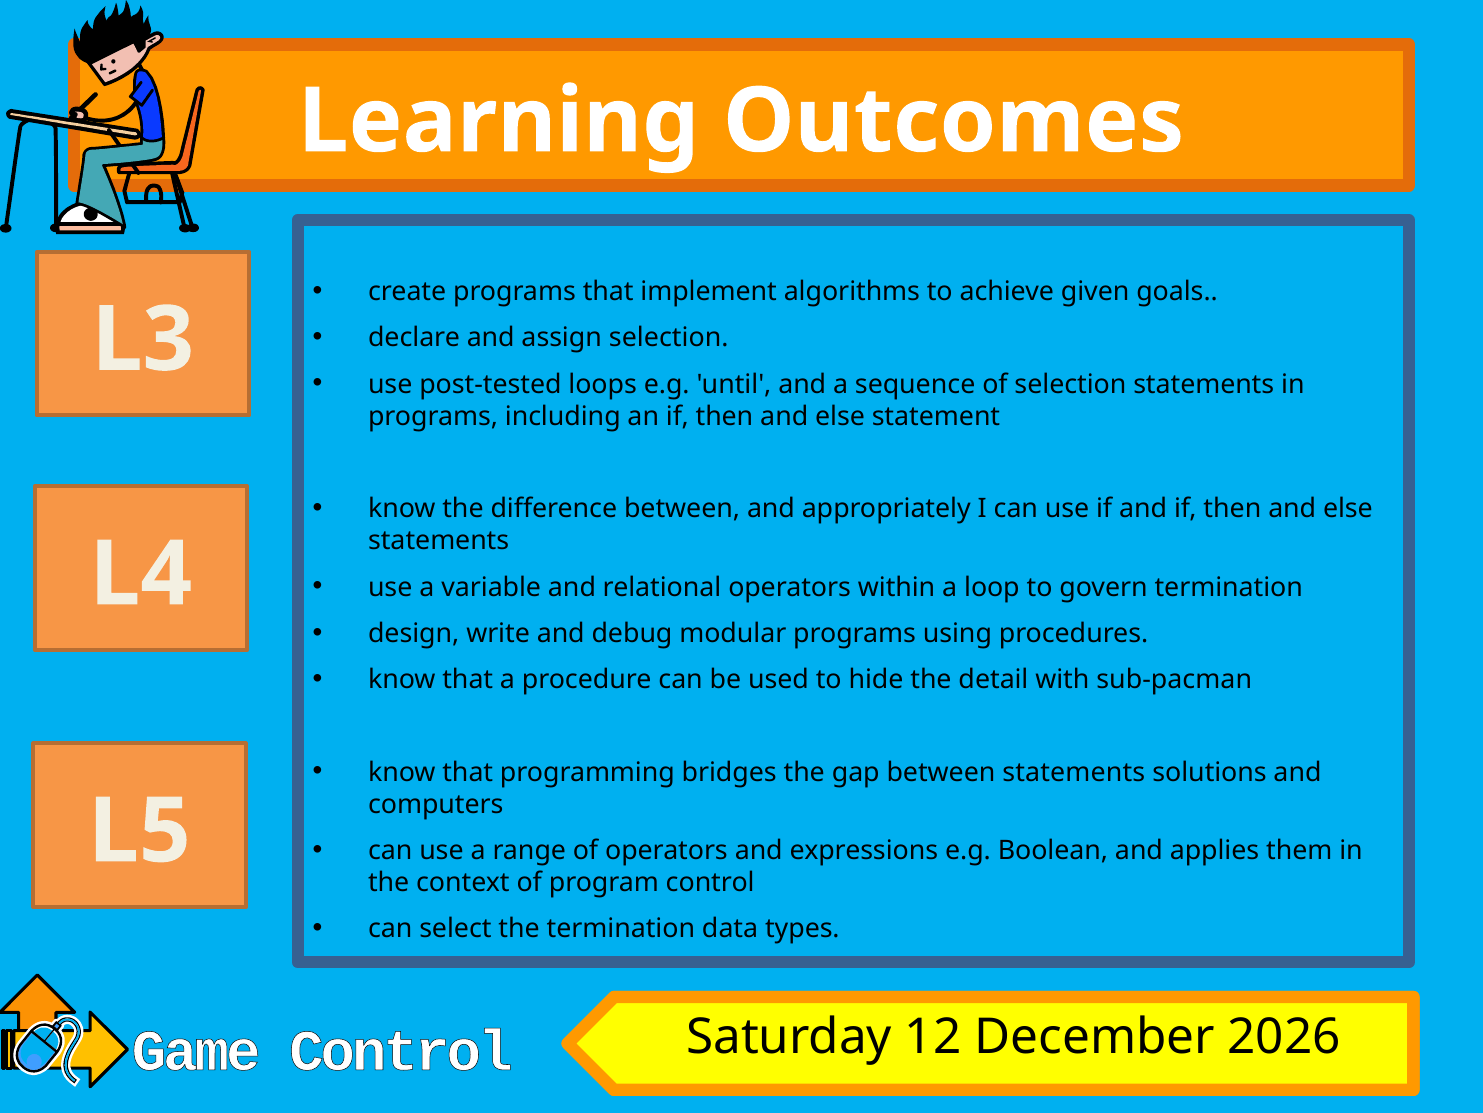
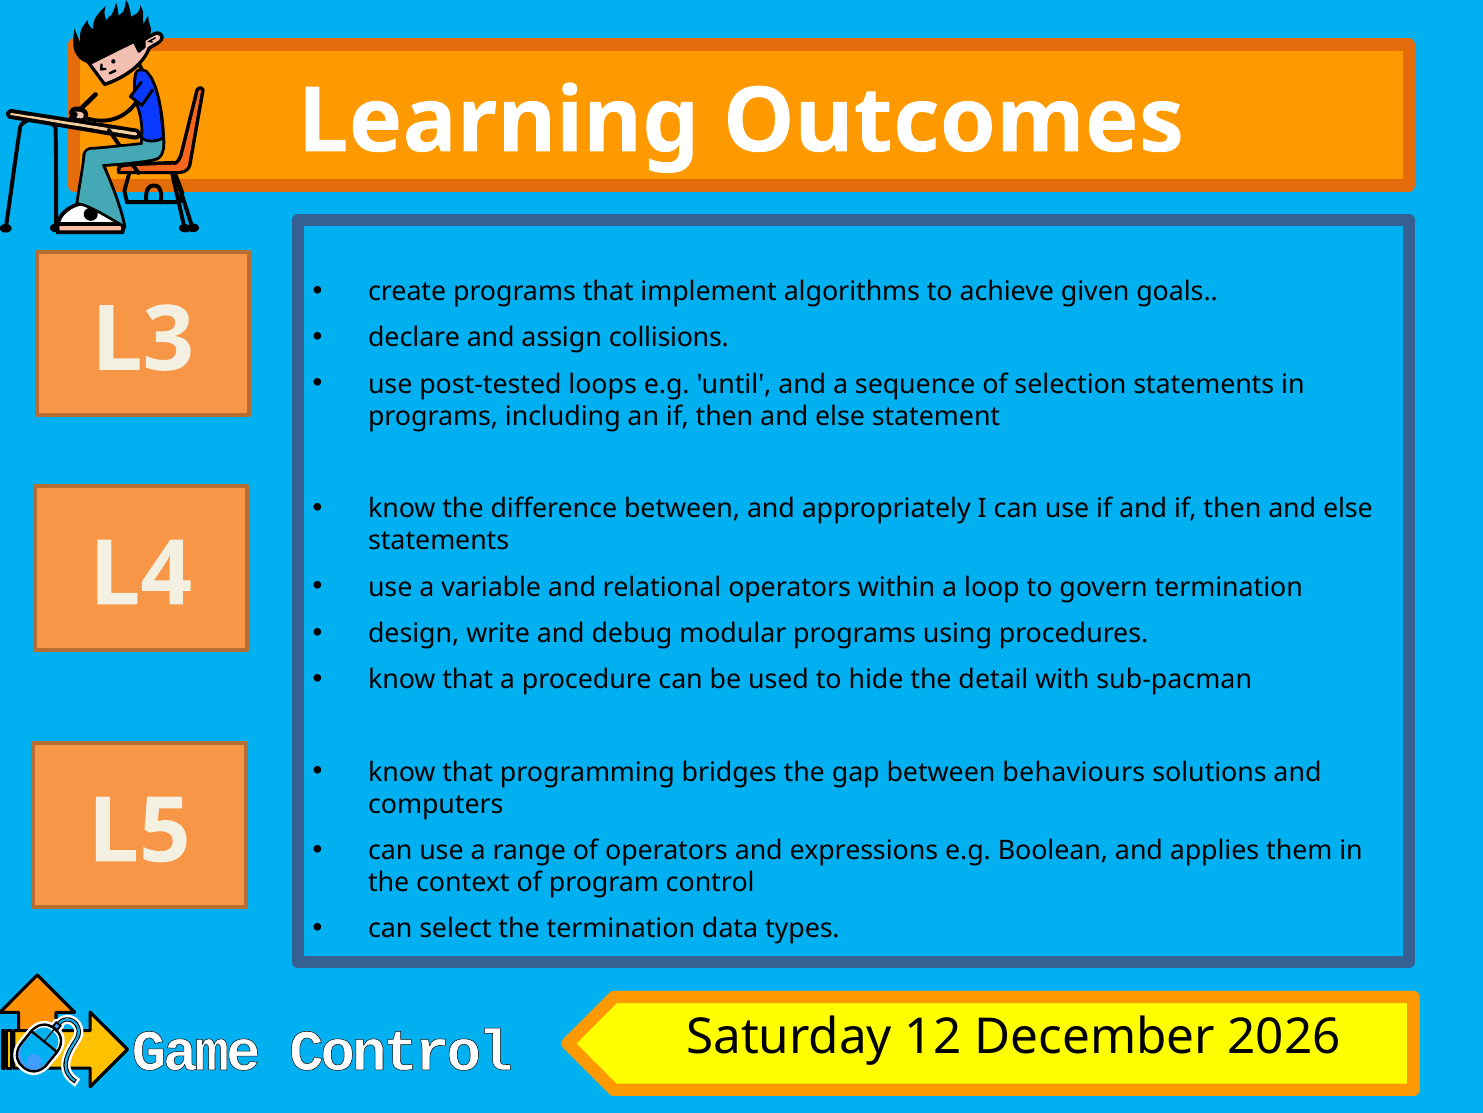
assign selection: selection -> collisions (669, 338)
between statements: statements -> behaviours (1074, 772)
